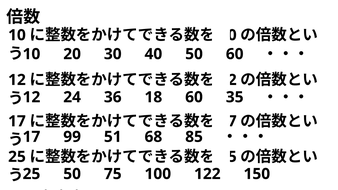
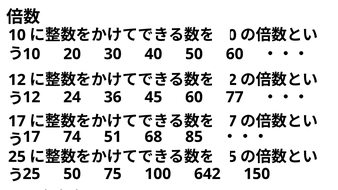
18: 18 -> 45 (153, 97)
35: 35 -> 77 (235, 97)
99: 99 -> 74 (72, 137)
122: 122 -> 642 (207, 174)
